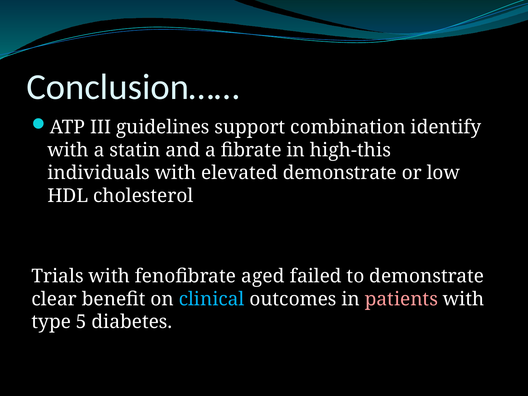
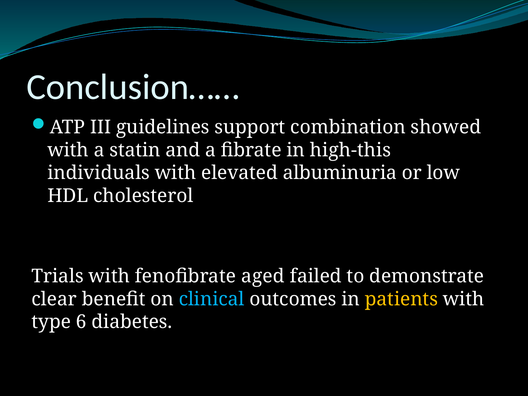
identify: identify -> showed (446, 127)
elevated demonstrate: demonstrate -> albuminuria (340, 173)
patients colour: pink -> yellow (401, 299)
5: 5 -> 6 (81, 322)
